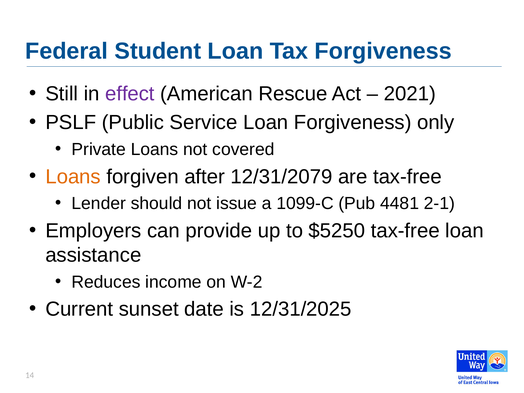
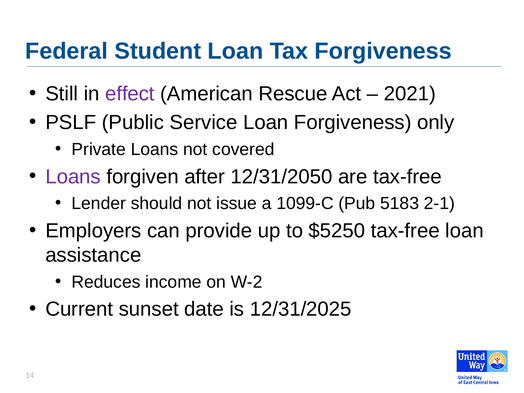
Loans colour: orange -> purple (73, 177)
12/31/2079: 12/31/2079 -> 12/31/2050 (282, 177)
4481: 4481 -> 5183 (400, 204)
